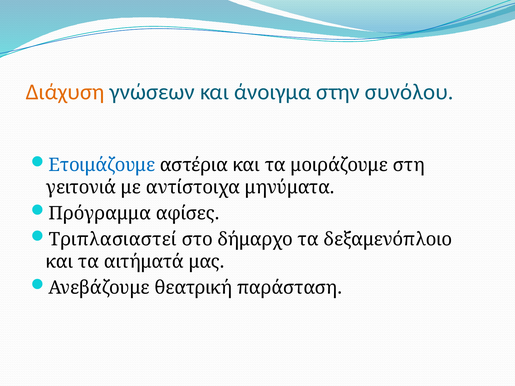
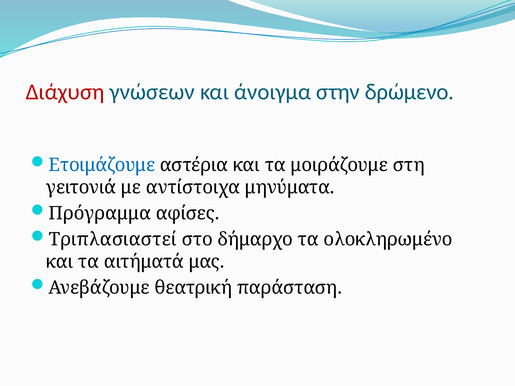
Διάχυση colour: orange -> red (65, 92)
συνόλου: συνόλου -> δρώμενο (409, 92)
δεξαμενόπλοιο: δεξαμενόπλοιο -> ολοκληρωμένο (388, 240)
